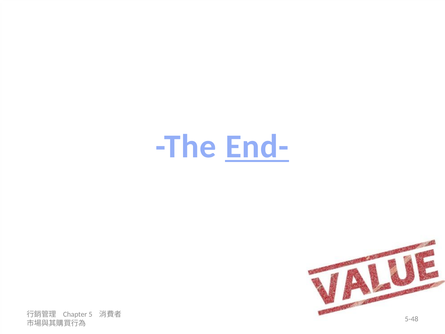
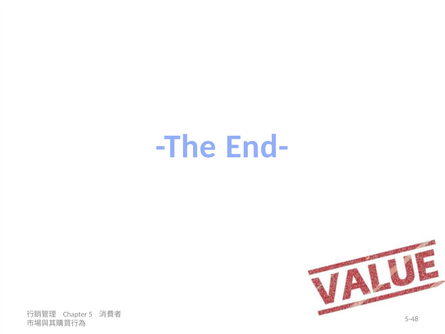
End- underline: present -> none (257, 146)
